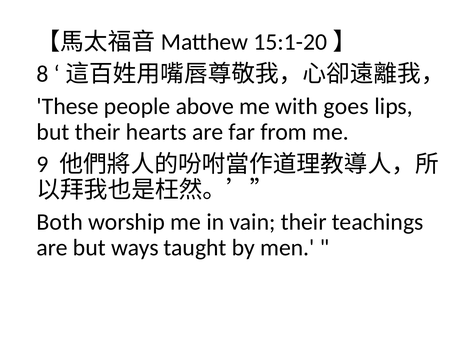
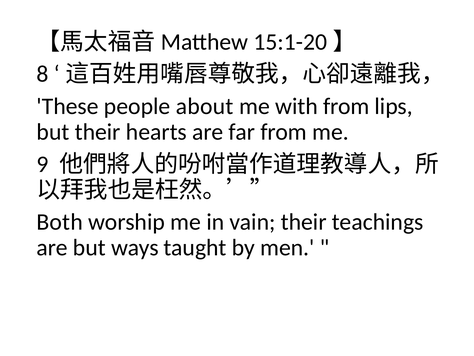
above: above -> about (205, 106)
with goes: goes -> from (346, 106)
